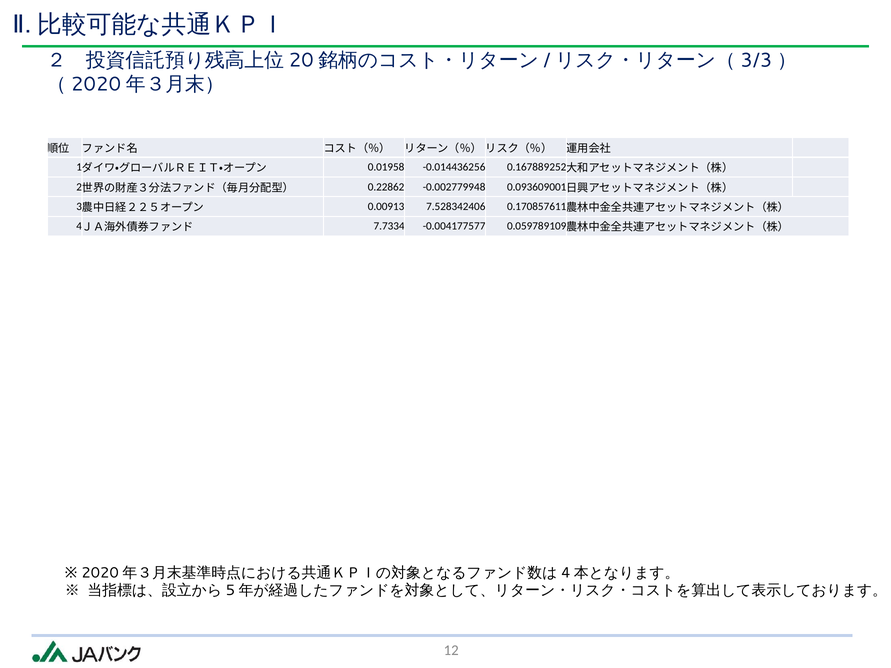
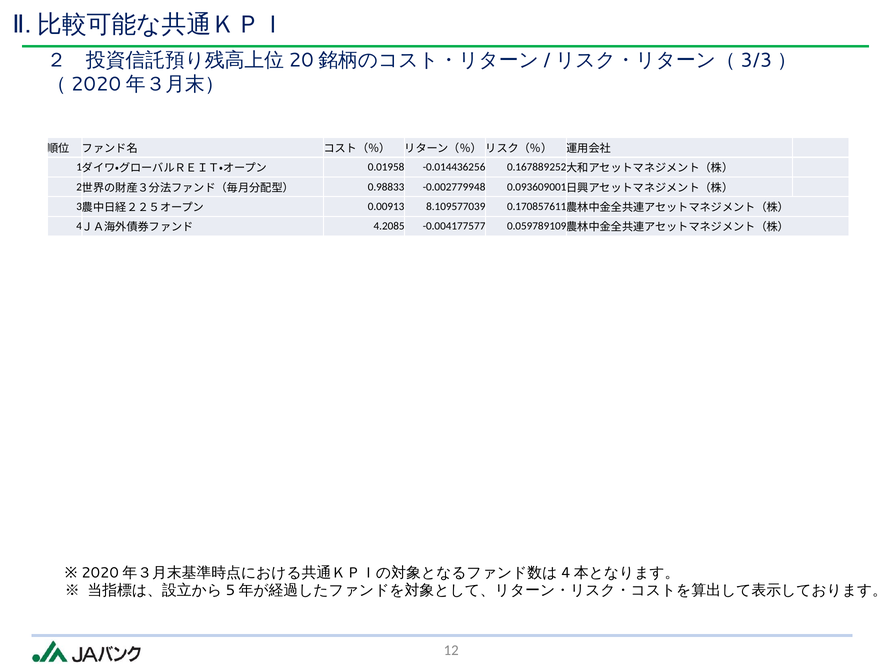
0.22862: 0.22862 -> 0.98833 (386, 187)
7.528342406: 7.528342406 -> 8.109577039 (456, 207)
7.7334: 7.7334 -> 4.2085 (389, 226)
